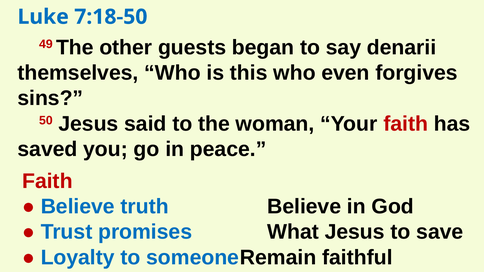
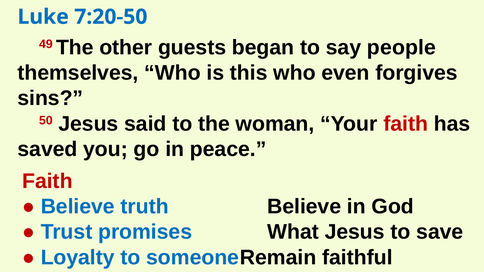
7:18-50: 7:18-50 -> 7:20-50 (111, 17)
denarii: denarii -> people (402, 48)
